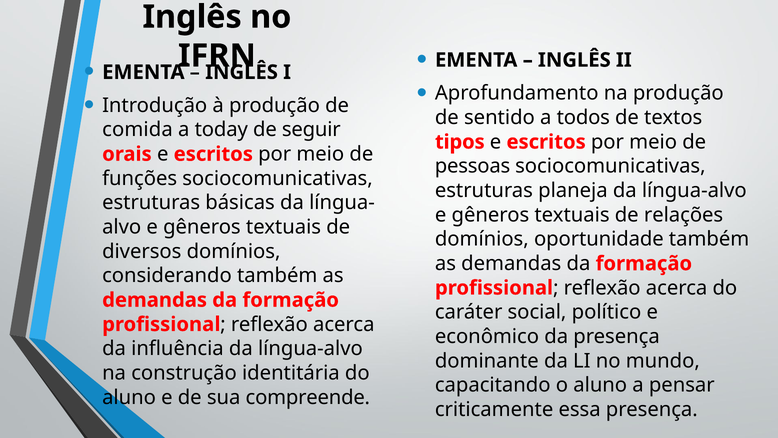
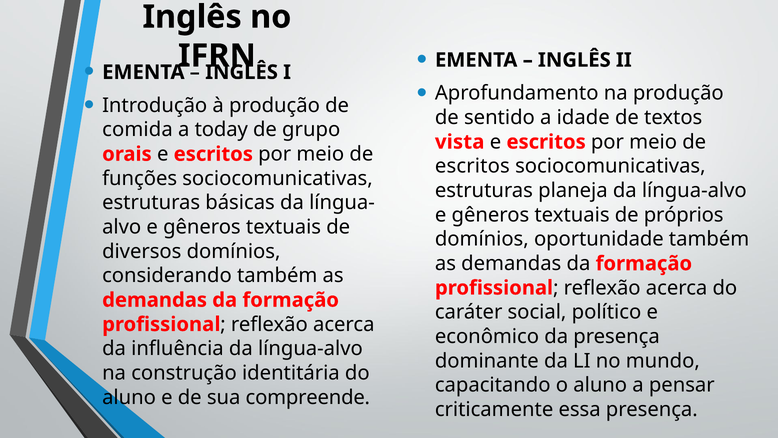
todos: todos -> idade (583, 118)
seguir: seguir -> grupo (311, 130)
tipos: tipos -> vista (460, 142)
pessoas: pessoas -> escritos (472, 166)
relações: relações -> próprios (684, 215)
